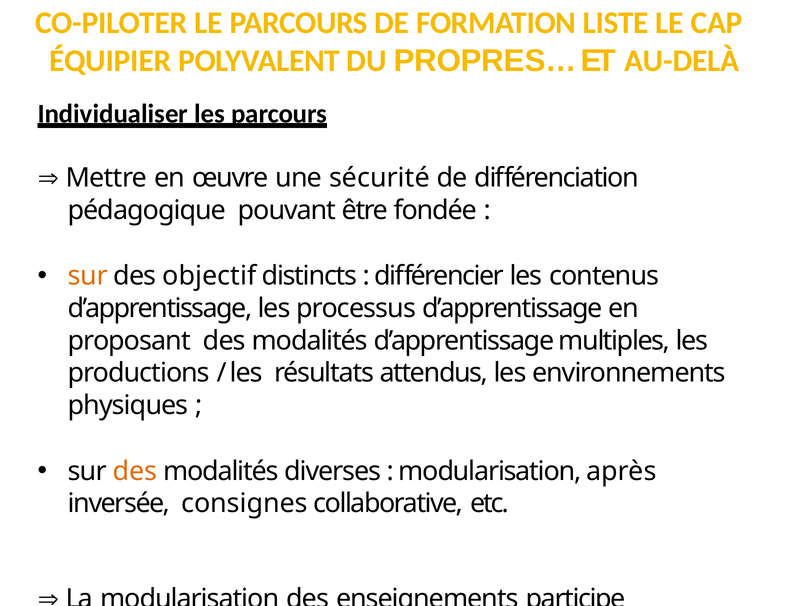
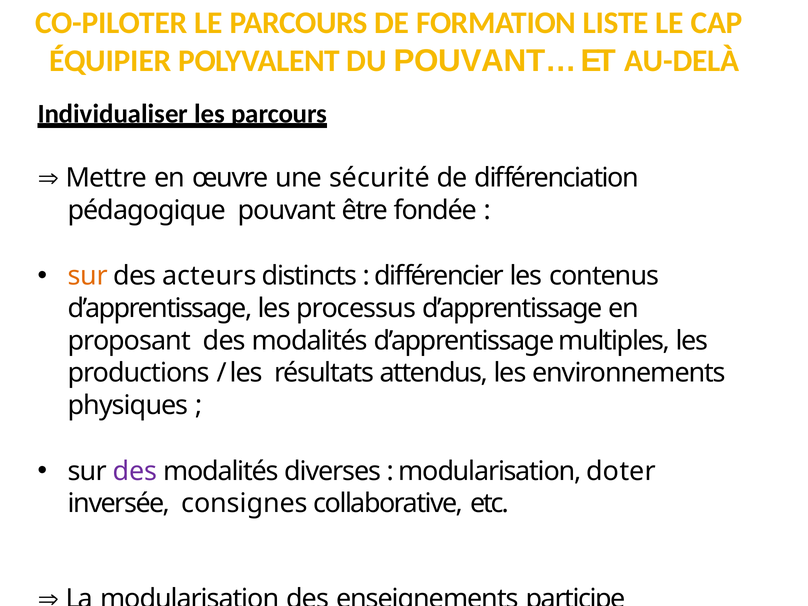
PROPRES…: PROPRES… -> POUVANT… (485, 61)
objectif: objectif -> acteurs (209, 276)
des colour: orange -> purple (135, 471)
après: après -> doter (621, 471)
